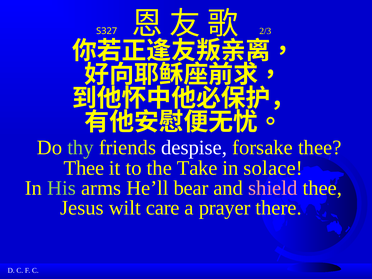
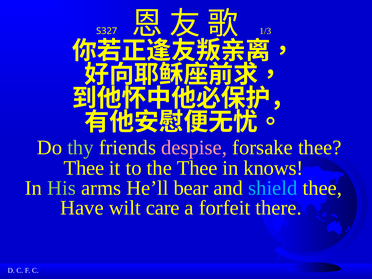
2/3: 2/3 -> 1/3 (265, 31)
despise colour: white -> pink (194, 147)
the Take: Take -> Thee (197, 168)
solace: solace -> knows (273, 168)
shield colour: pink -> light blue (273, 188)
Jesus: Jesus -> Have (82, 208)
prayer: prayer -> forfeit (225, 208)
